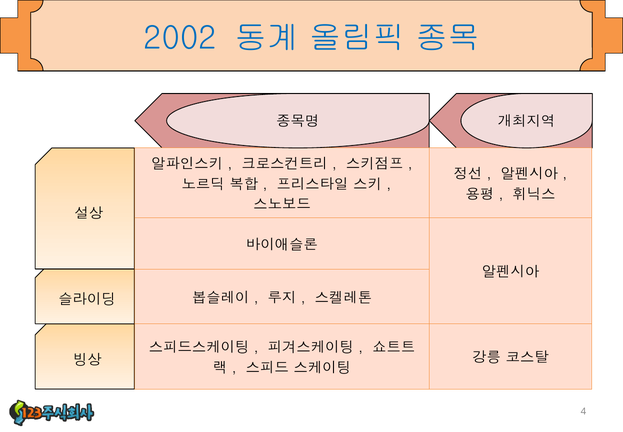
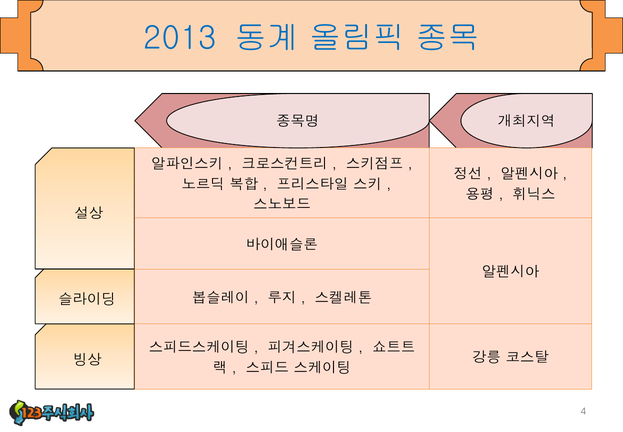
2002: 2002 -> 2013 (180, 38)
